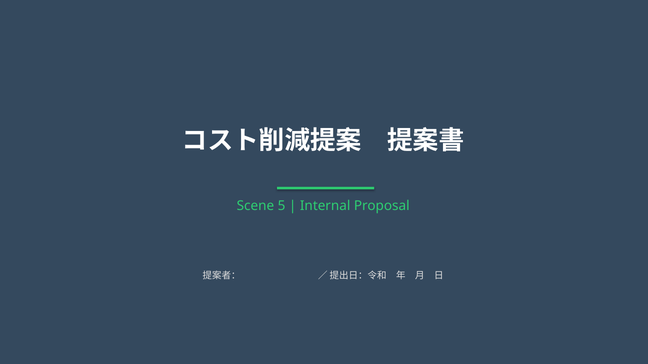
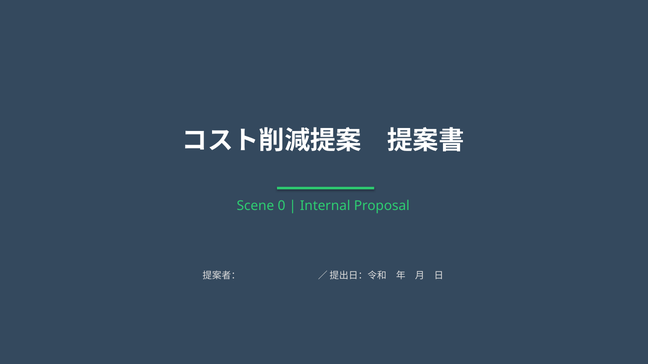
5: 5 -> 0 (282, 206)
